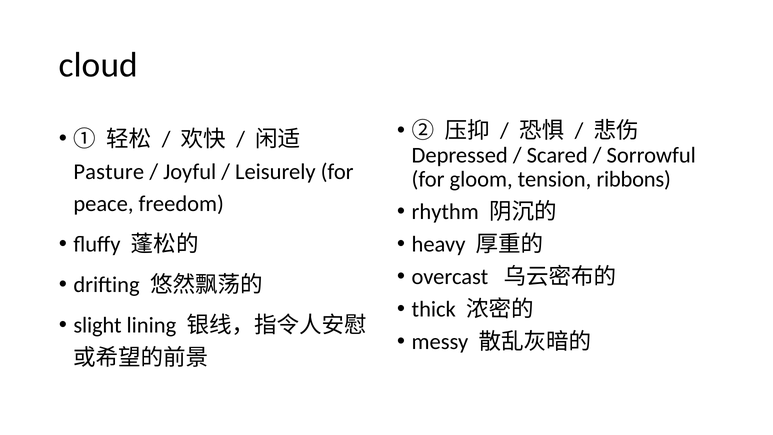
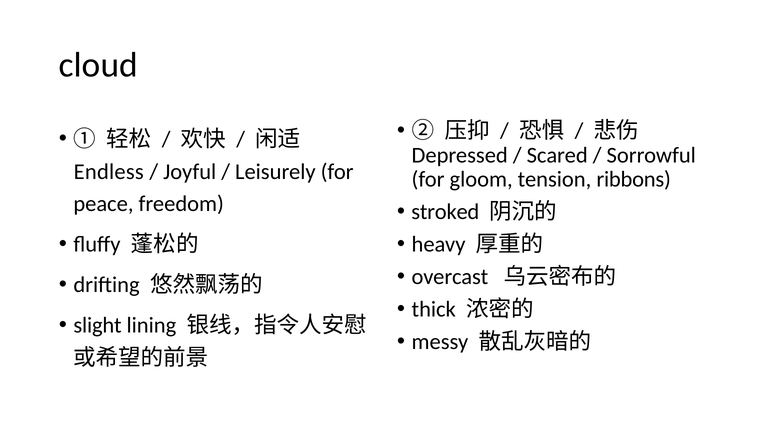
Pasture: Pasture -> Endless (109, 171)
rhythm: rhythm -> stroked (445, 212)
